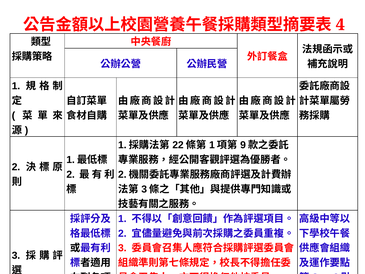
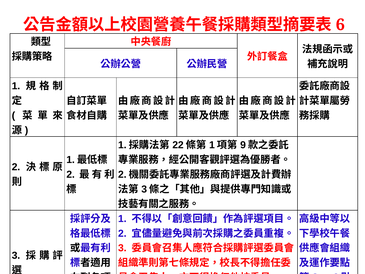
4: 4 -> 6 (340, 25)
